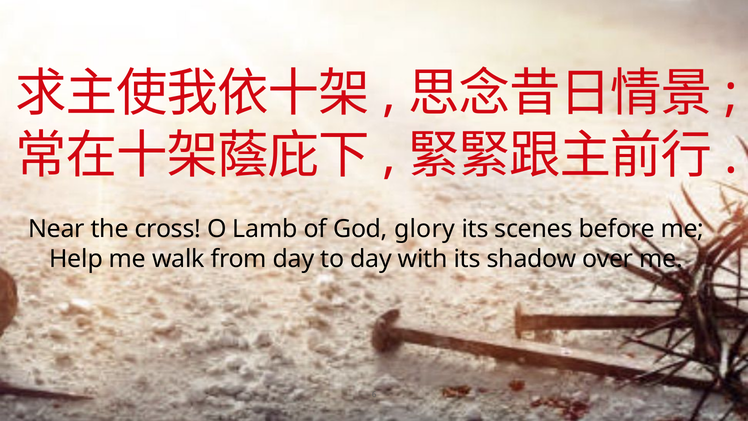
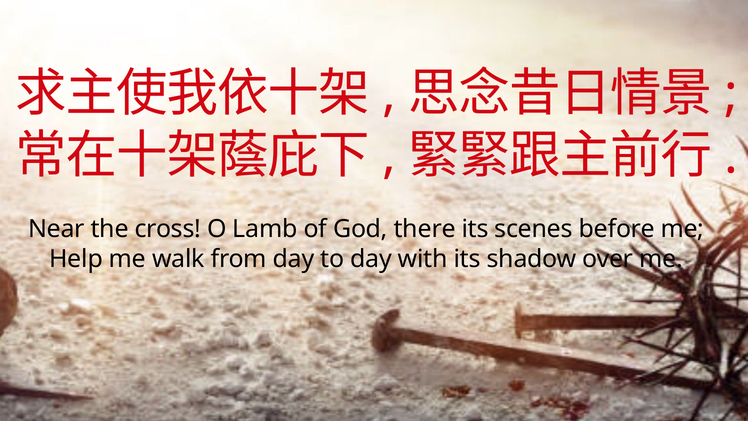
glory: glory -> there (425, 229)
